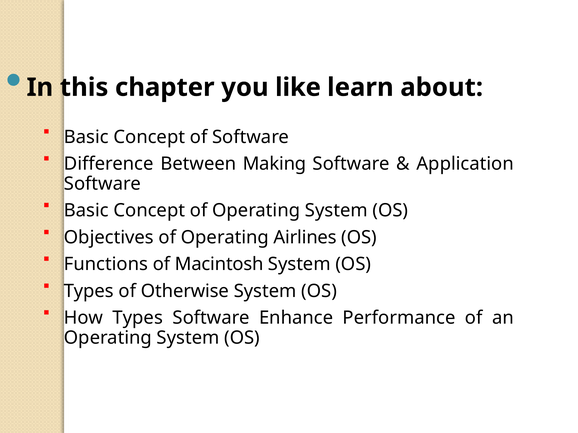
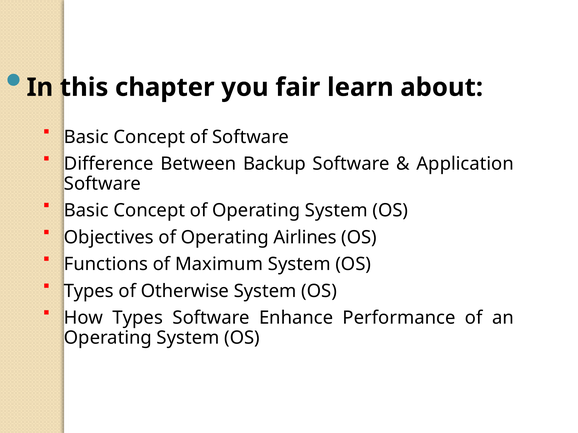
like: like -> fair (298, 87)
Making: Making -> Backup (275, 164)
Macintosh: Macintosh -> Maximum (219, 265)
